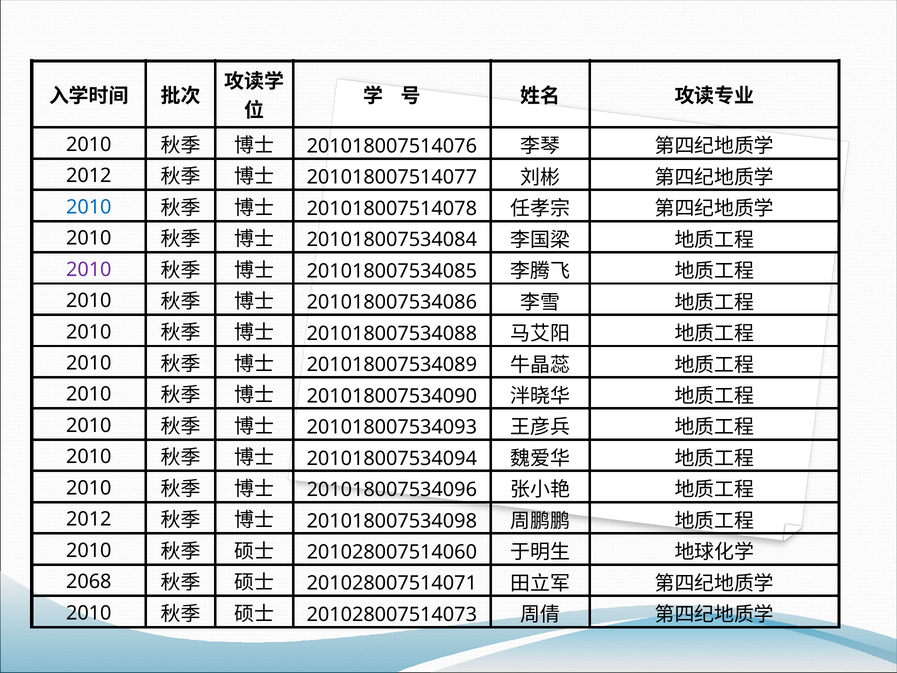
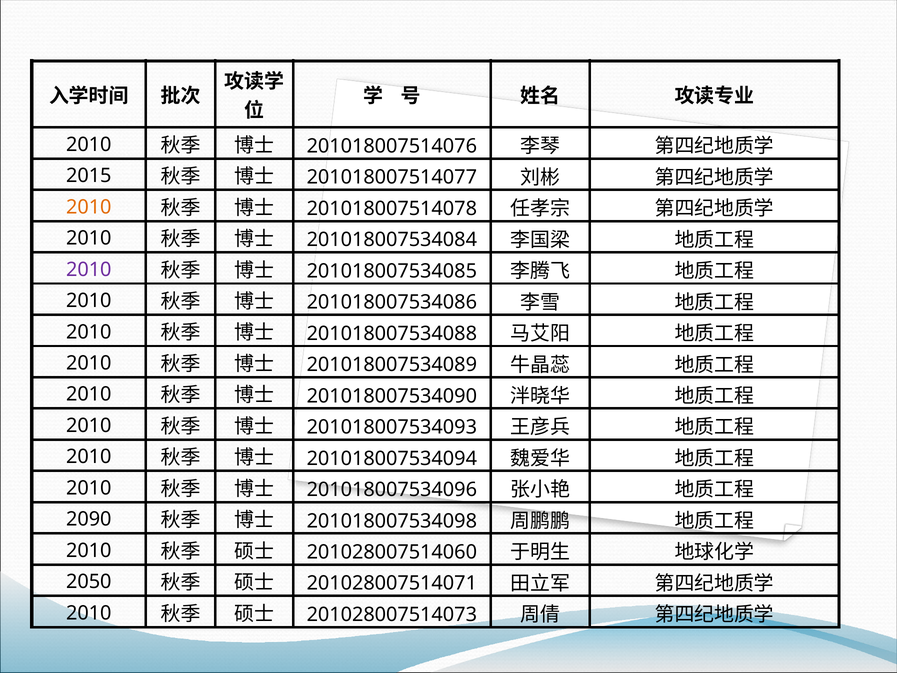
2012: 2012 -> 2015 (89, 176)
2010 colour: blue -> orange (89, 207)
2012: 2012 -> 2090 (89, 519)
2068: 2068 -> 2050 (89, 582)
